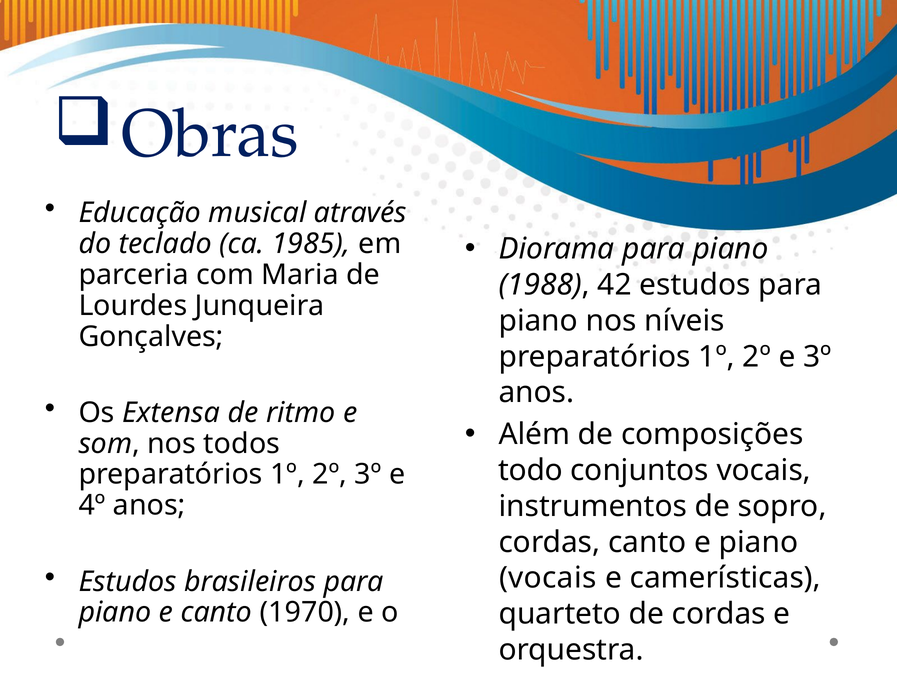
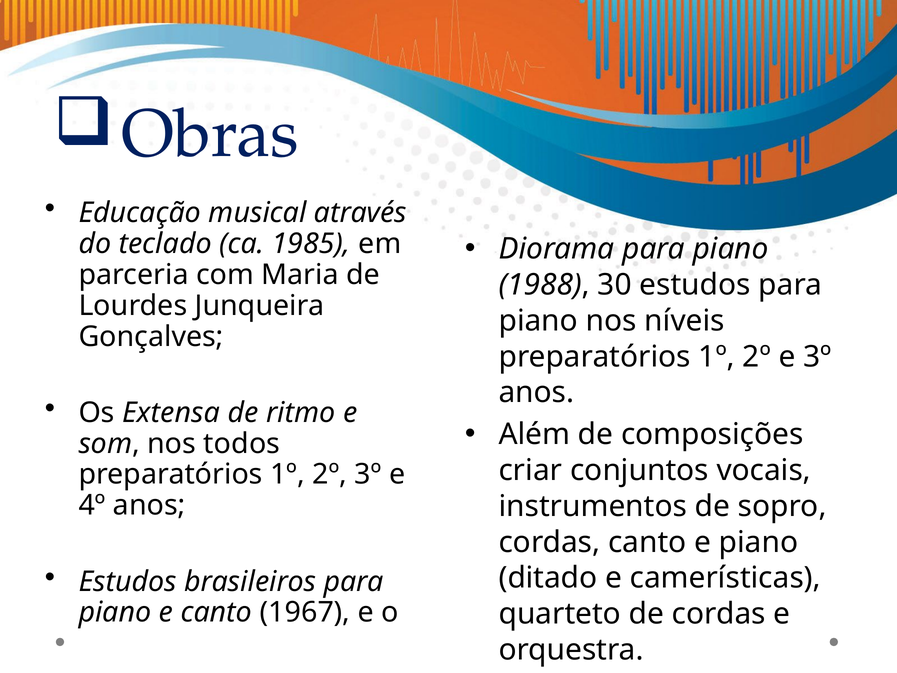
42: 42 -> 30 (615, 285)
todo: todo -> criar (530, 470)
vocais: vocais -> ditado (548, 578)
1970: 1970 -> 1967 (305, 612)
